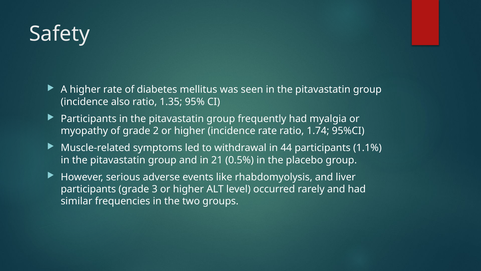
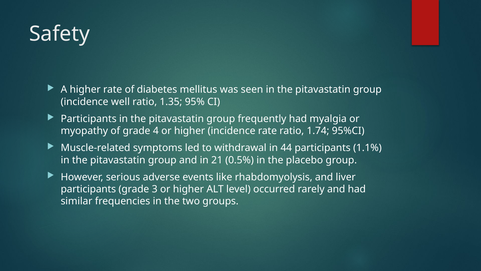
also: also -> well (120, 102)
2: 2 -> 4 (156, 131)
